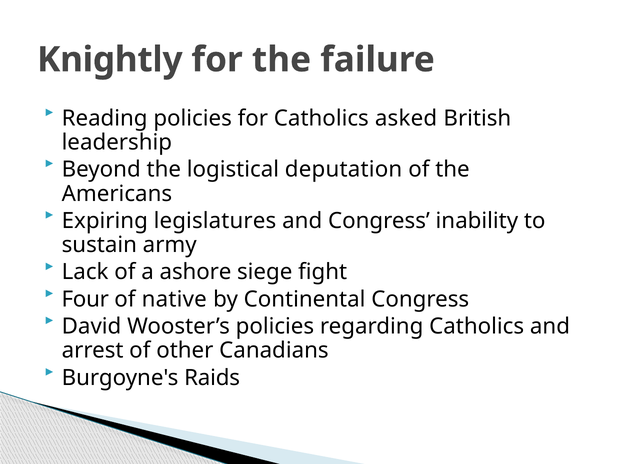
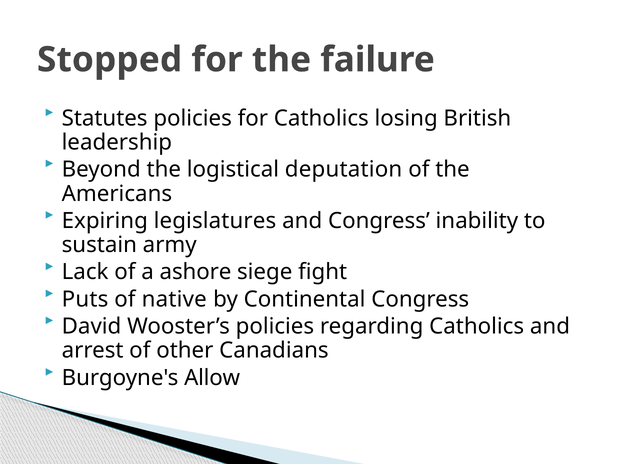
Knightly: Knightly -> Stopped (110, 60)
Reading: Reading -> Statutes (105, 118)
asked: asked -> losing (406, 118)
Four: Four -> Puts (85, 299)
Raids: Raids -> Allow (212, 377)
